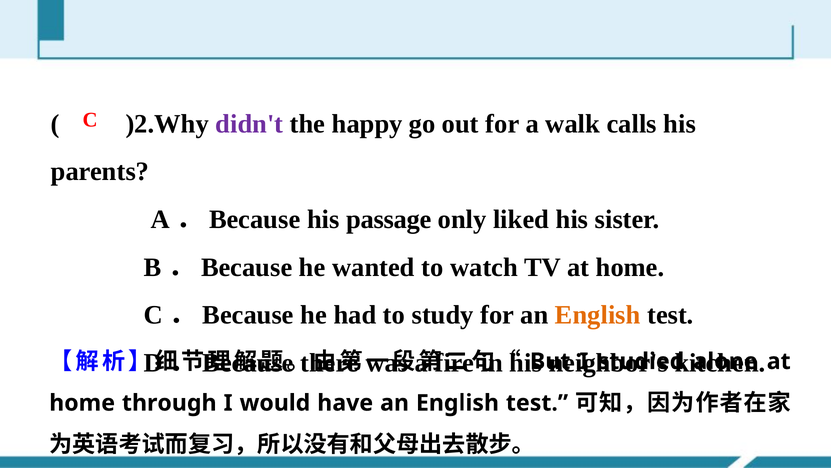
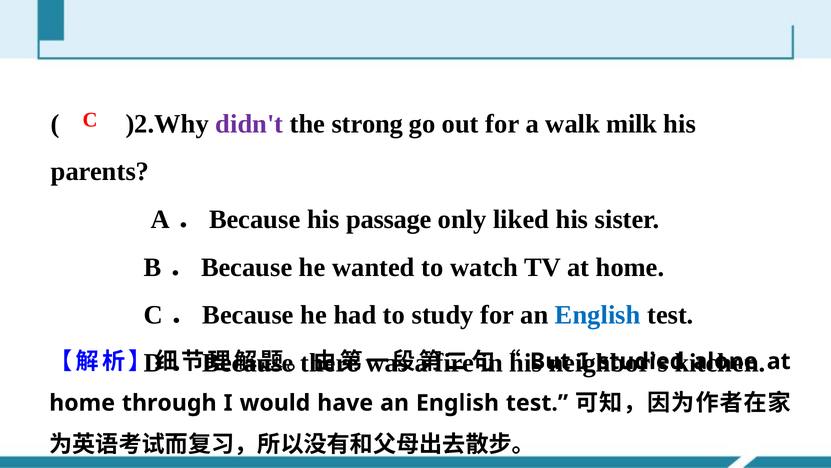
happy: happy -> strong (367, 124)
calls: calls -> milk (632, 124)
English colour: orange -> blue (598, 315)
